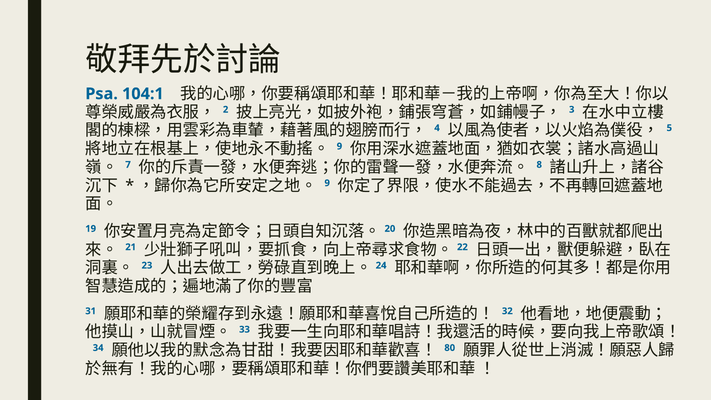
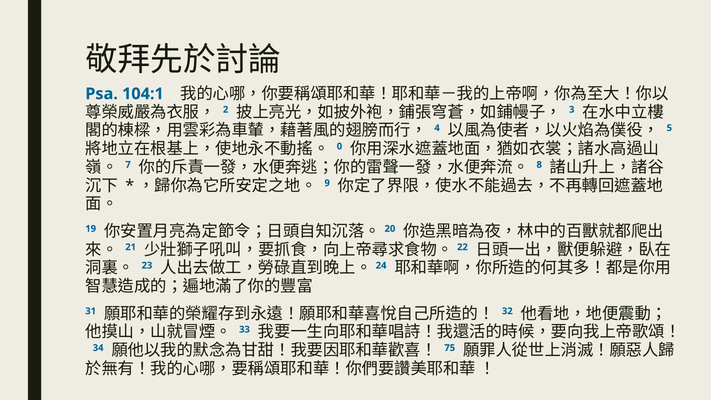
9: 9 -> 0 (339, 146)
80: 80 -> 75 (450, 348)
